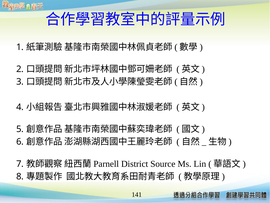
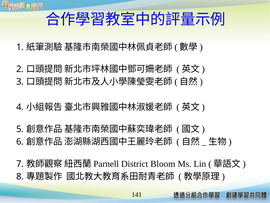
Source: Source -> Bloom (163, 163)
